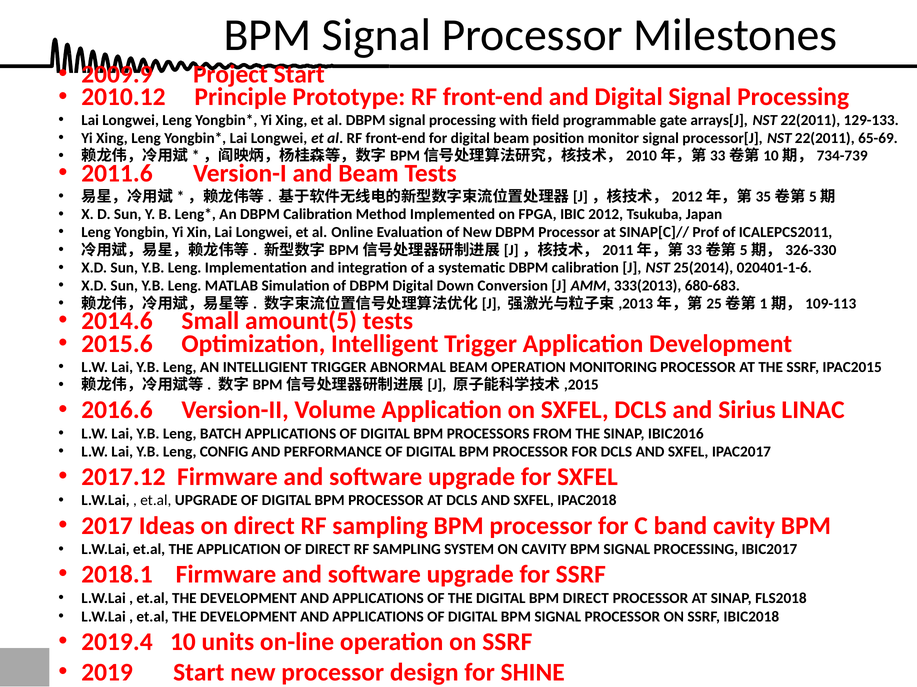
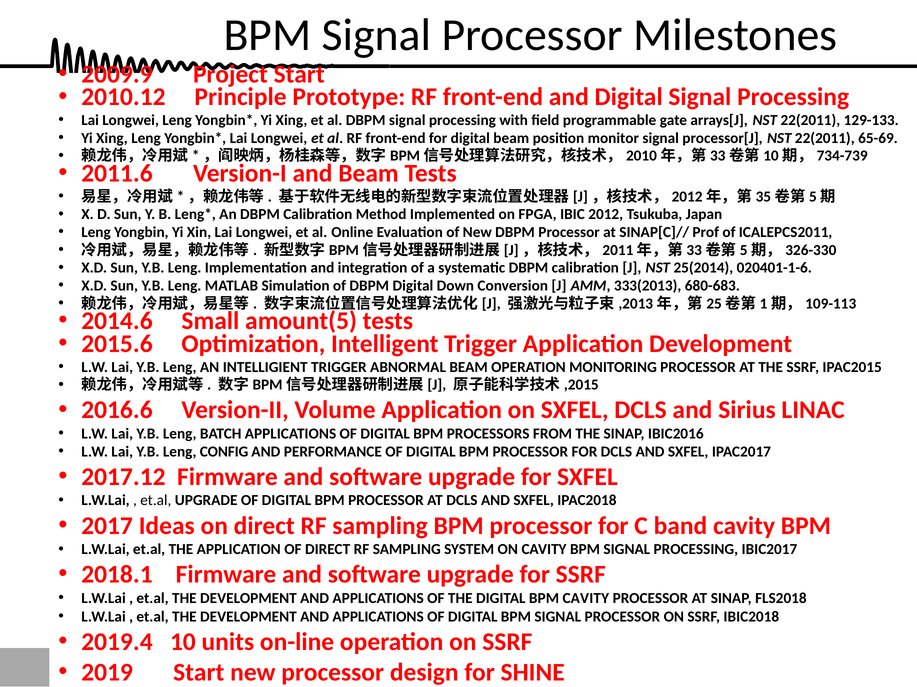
BPM DIRECT: DIRECT -> CAVITY (586, 599)
